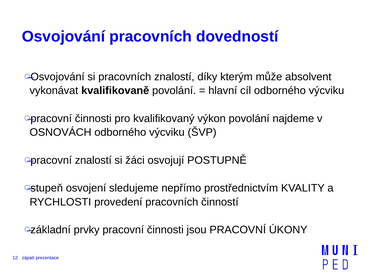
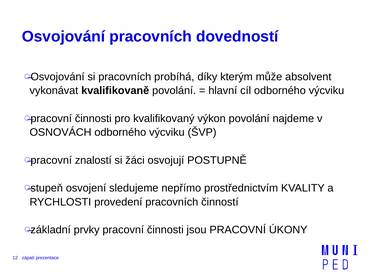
pracovních znalostí: znalostí -> probíhá (174, 77)
